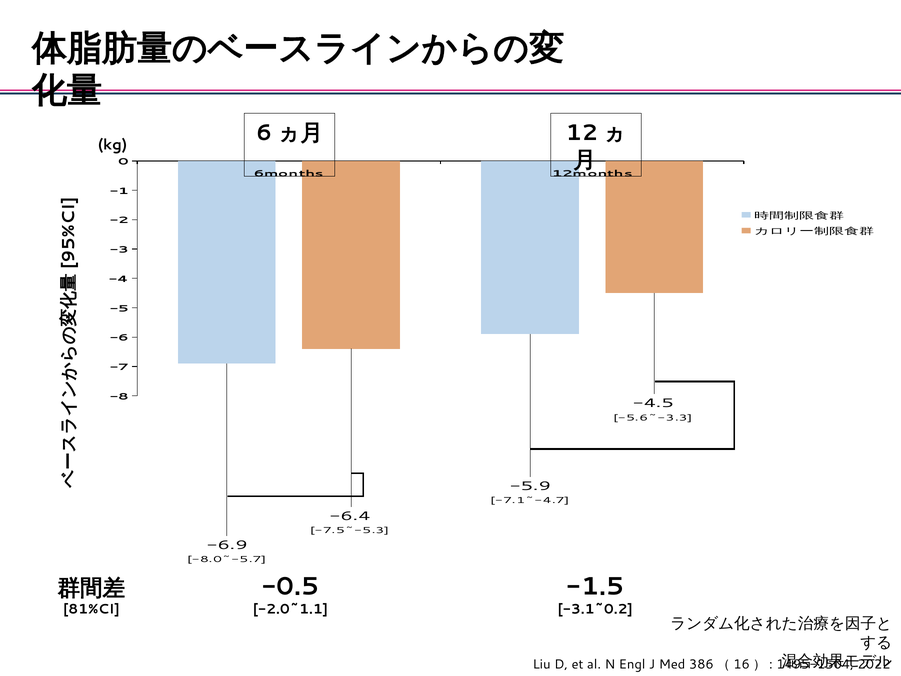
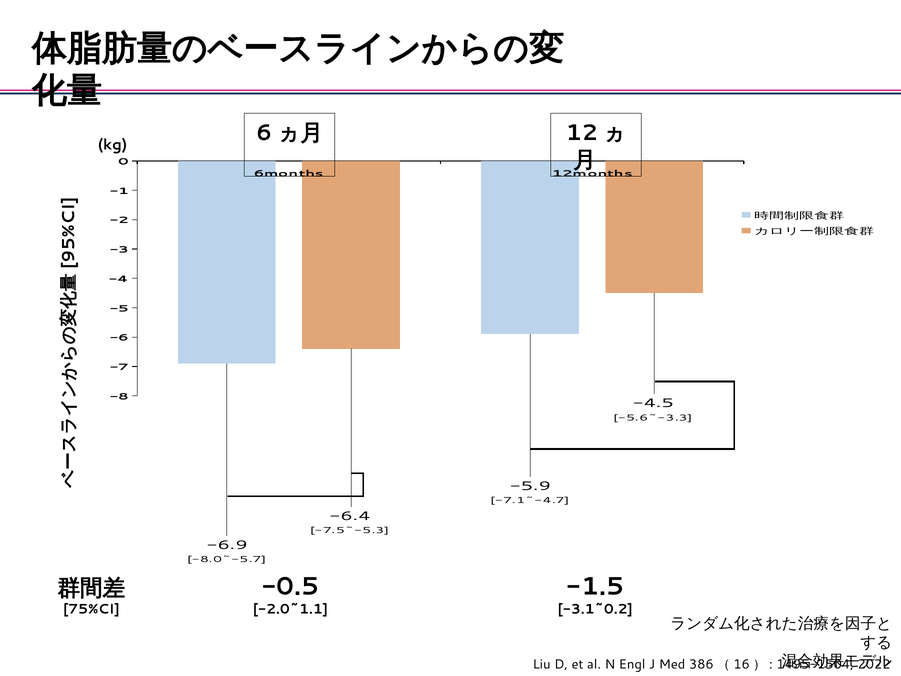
81%CI: 81%CI -> 75%CI (91, 609)
